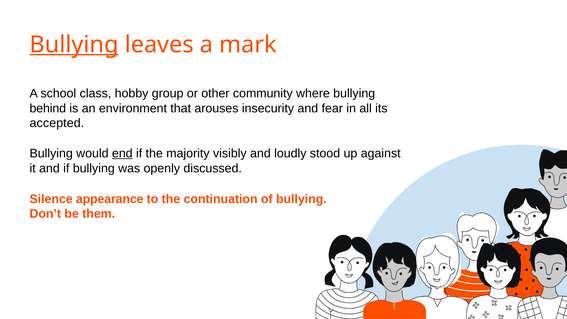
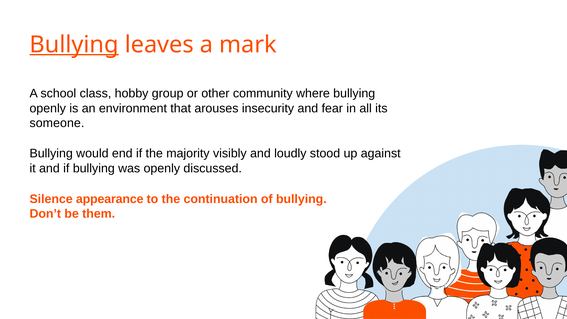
behind: behind -> openly (48, 108)
accepted: accepted -> someone (57, 123)
end underline: present -> none (122, 153)
